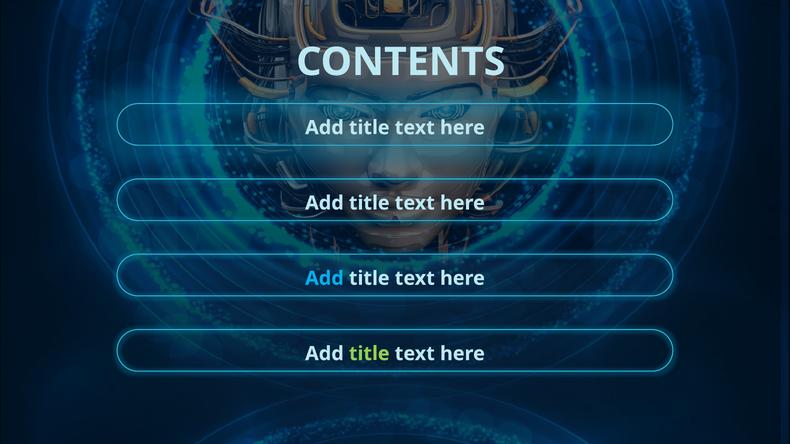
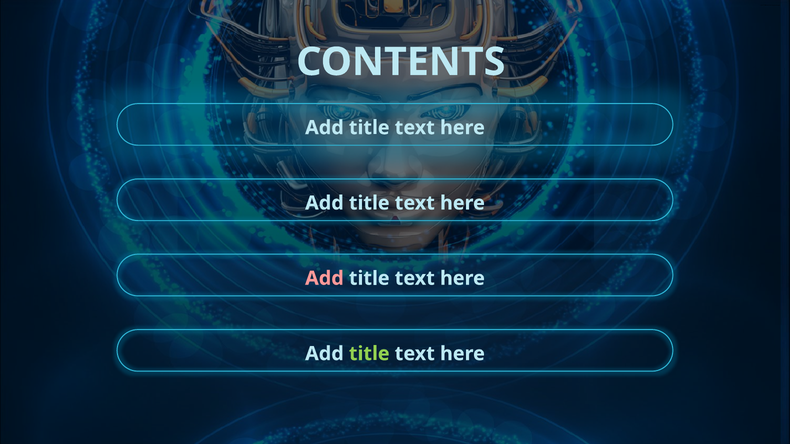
Add colour: light blue -> pink (324, 279)
